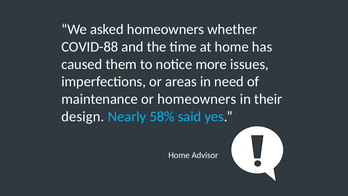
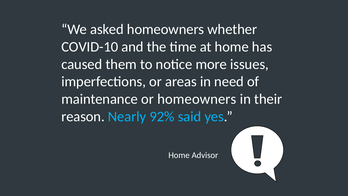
COVID-88: COVID-88 -> COVID-10 (90, 47)
design: design -> reason (83, 116)
58%: 58% -> 92% (162, 116)
